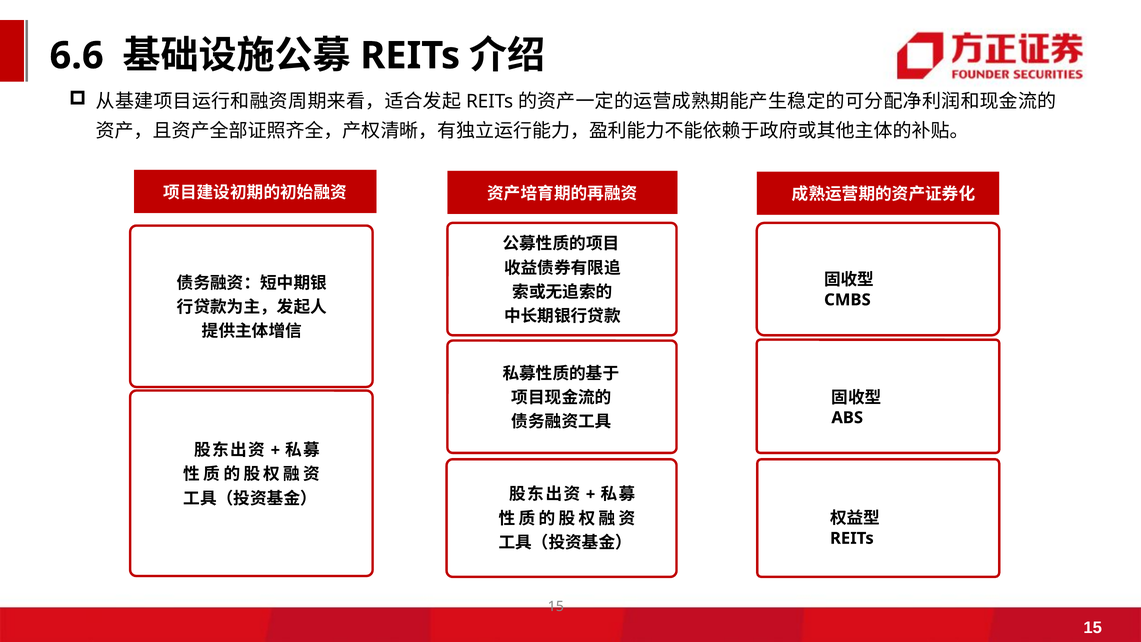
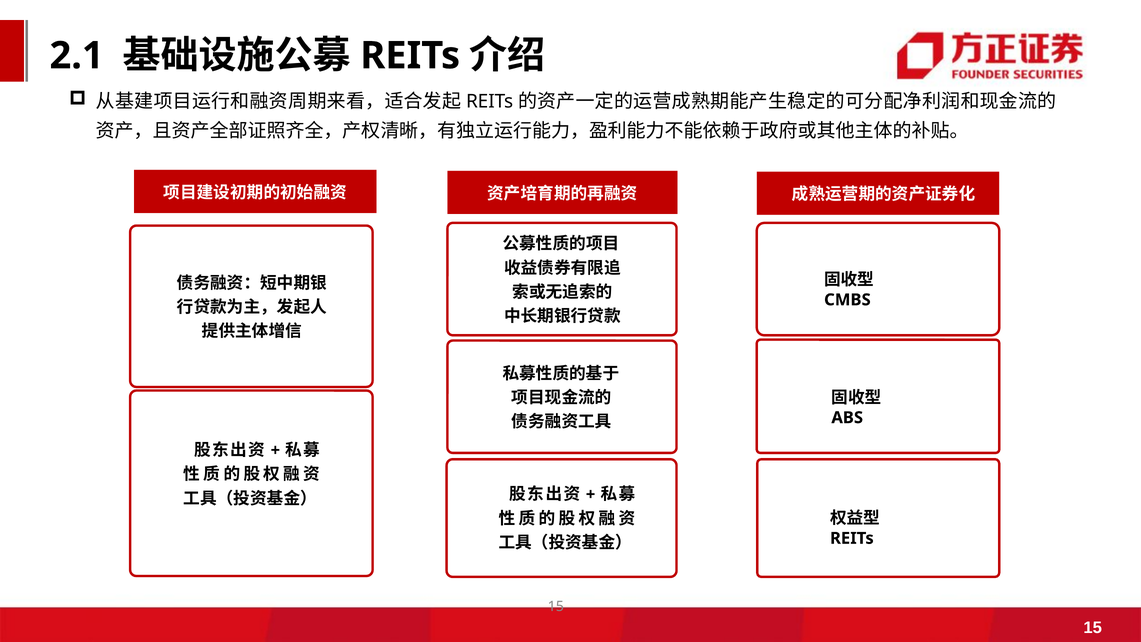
6.6: 6.6 -> 2.1 (77, 56)
